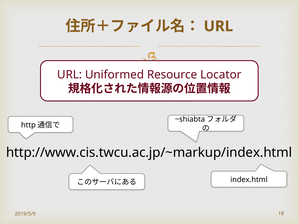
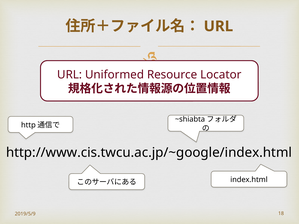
http://www.cis.twcu.ac.jp/~markup/index.html: http://www.cis.twcu.ac.jp/~markup/index.html -> http://www.cis.twcu.ac.jp/~google/index.html (149, 153)
